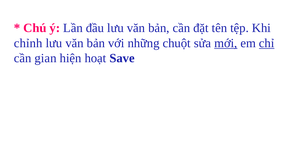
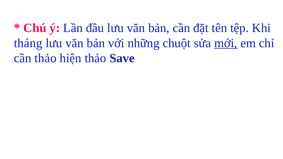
chỉnh: chỉnh -> tháng (28, 43)
chỉ underline: present -> none (267, 43)
cần gian: gian -> thảo (46, 58)
hiện hoạt: hoạt -> thảo (95, 58)
